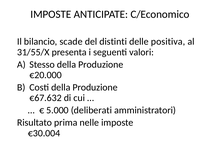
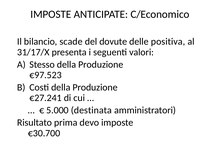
distinti: distinti -> dovute (113, 42)
31/55/X: 31/55/X -> 31/17/X (33, 52)
€20.000: €20.000 -> €97.523 (46, 75)
€67.632: €67.632 -> €27.241 (46, 98)
deliberati: deliberati -> destinata (91, 110)
nelle: nelle -> devo (89, 123)
€30.004: €30.004 -> €30.700 (44, 133)
